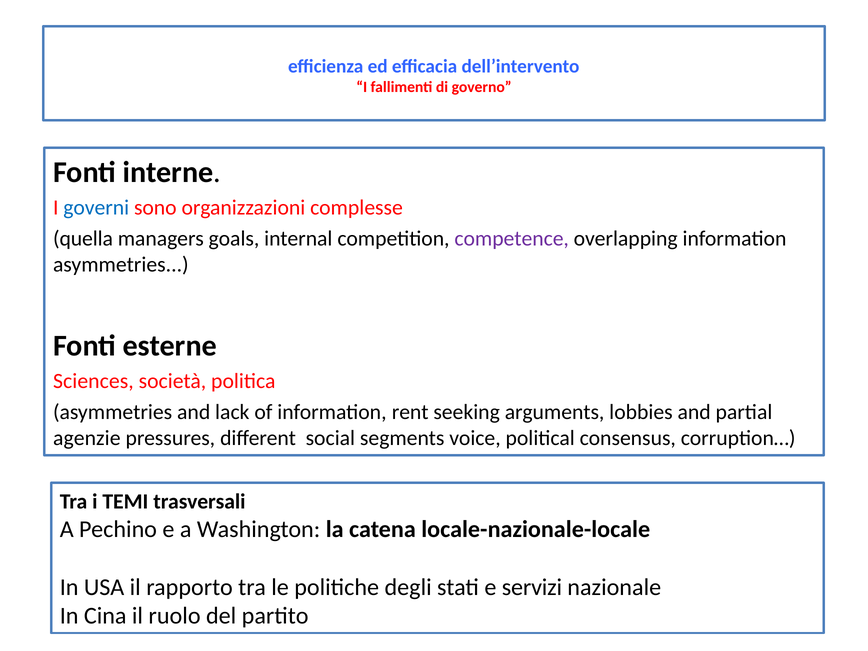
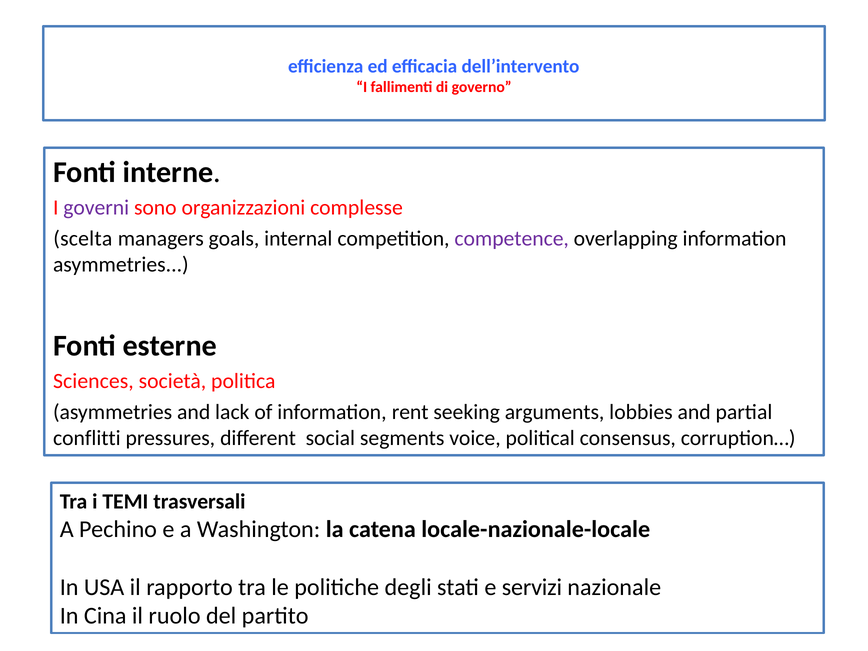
governi colour: blue -> purple (96, 208)
quella: quella -> scelta (83, 238)
agenzie: agenzie -> conflitti (87, 438)
